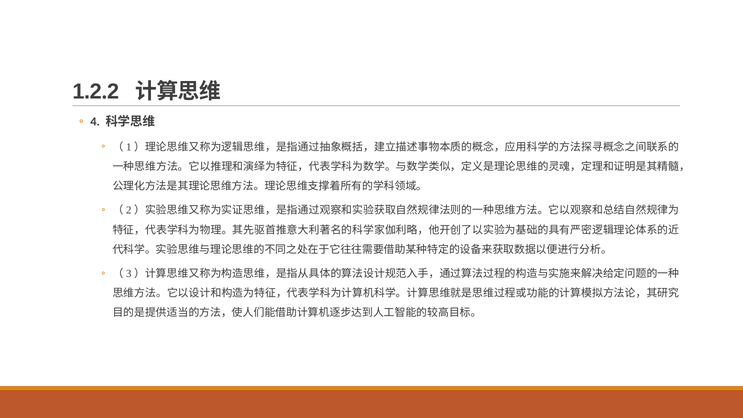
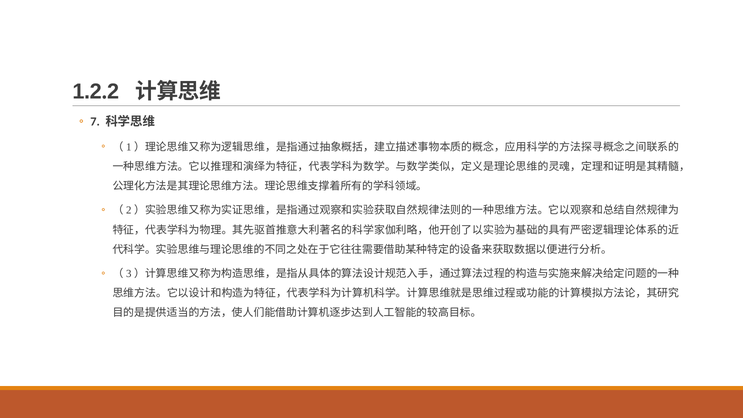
4: 4 -> 7 (95, 122)
